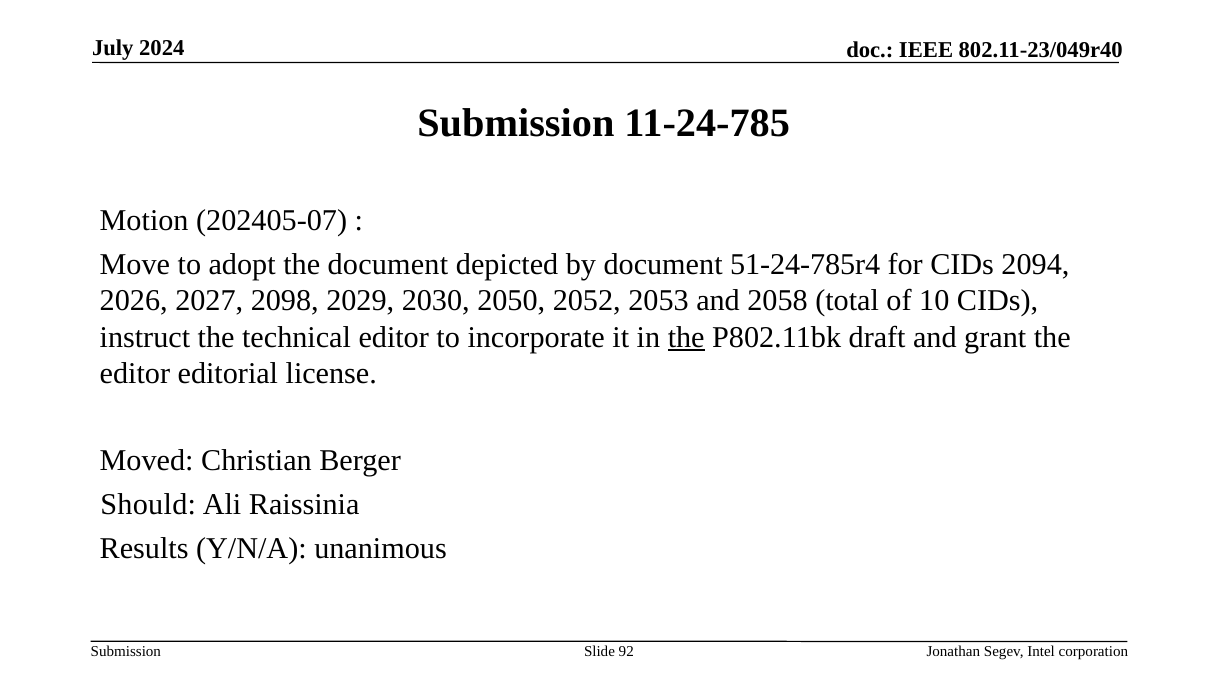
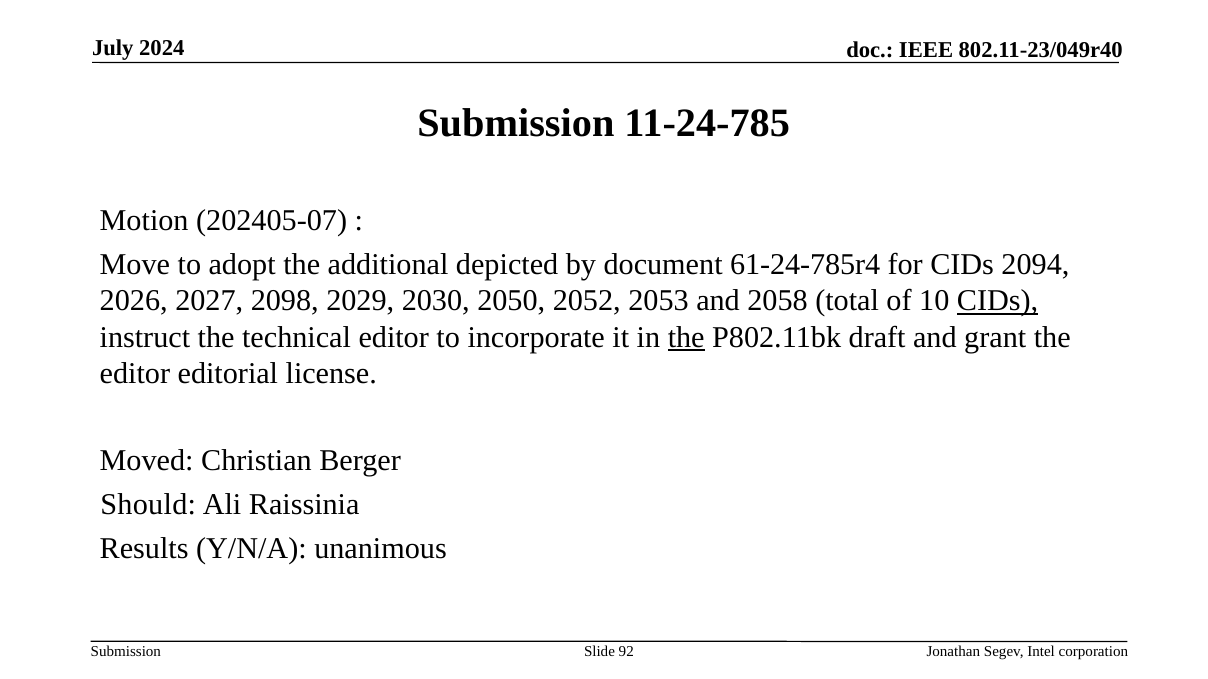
the document: document -> additional (388, 265)
51-24-785r4: 51-24-785r4 -> 61-24-785r4 (805, 265)
CIDs underline: none -> present (998, 301)
